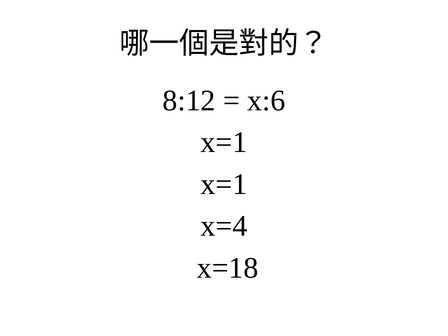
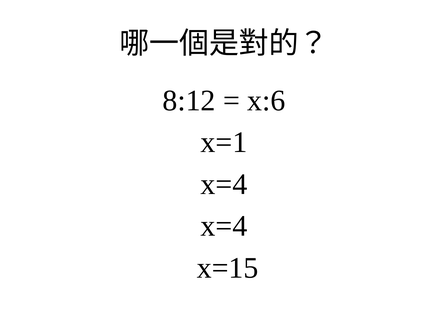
x=1: x=1 -> x=4 (224, 184)
x=18: x=18 -> x=15 (228, 268)
